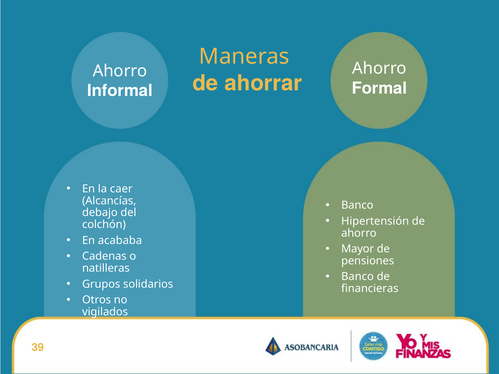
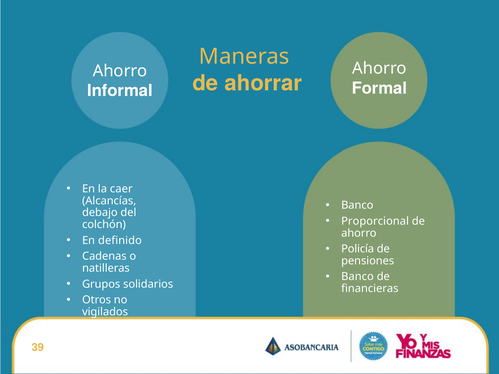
Hipertensión: Hipertensión -> Proporcional (375, 221)
acababa: acababa -> definido (120, 241)
Mayor: Mayor -> Policía (358, 249)
